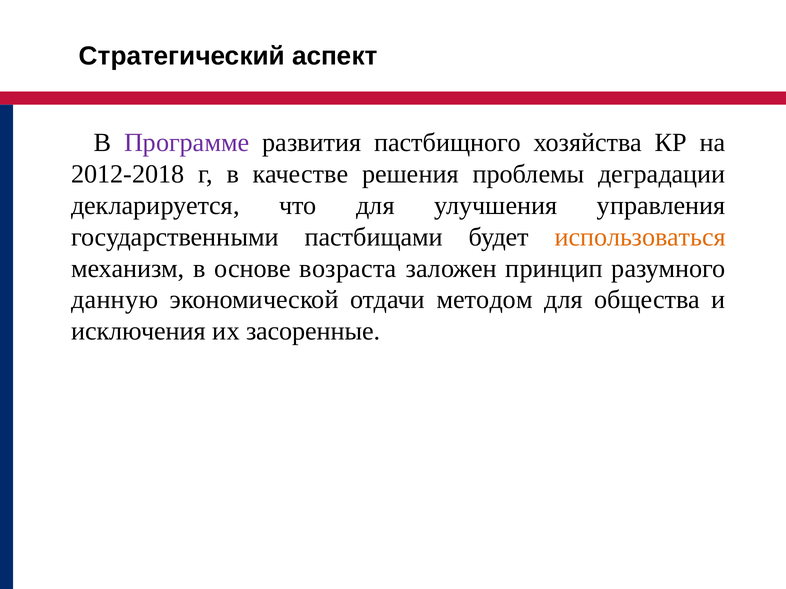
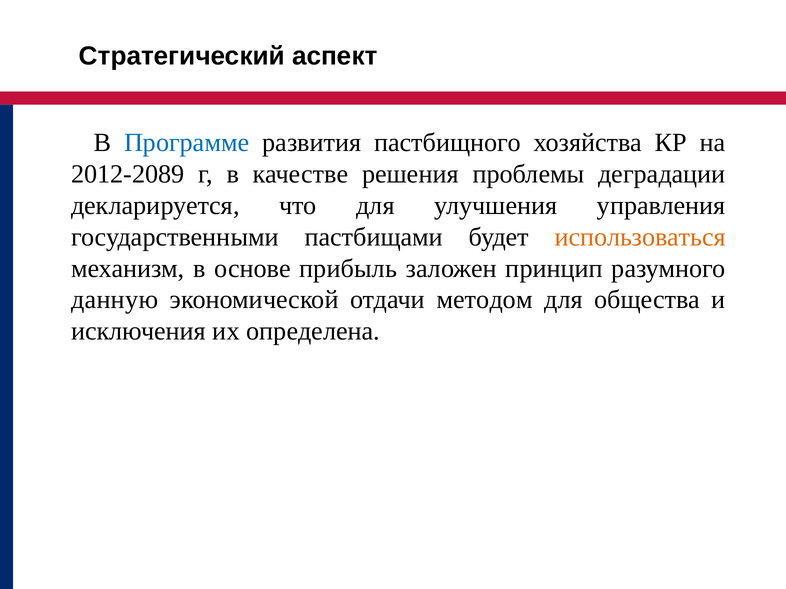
Программе colour: purple -> blue (187, 143)
2012-2018: 2012-2018 -> 2012-2089 (128, 174)
возраста: возраста -> прибыль (348, 269)
засоренные: засоренные -> определена (313, 331)
